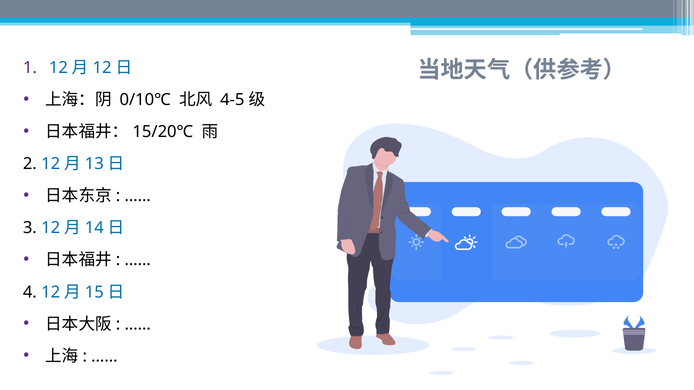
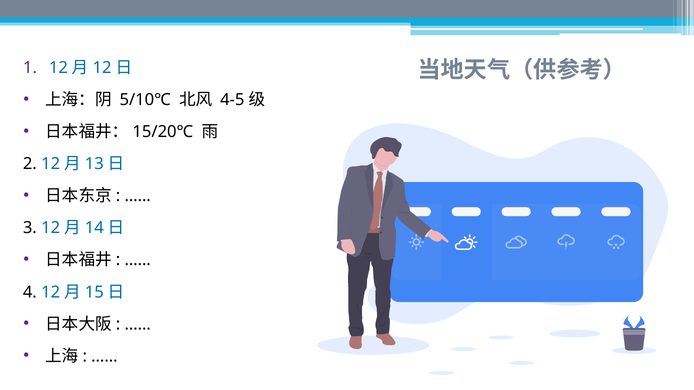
0/10℃: 0/10℃ -> 5/10℃ (145, 100)
